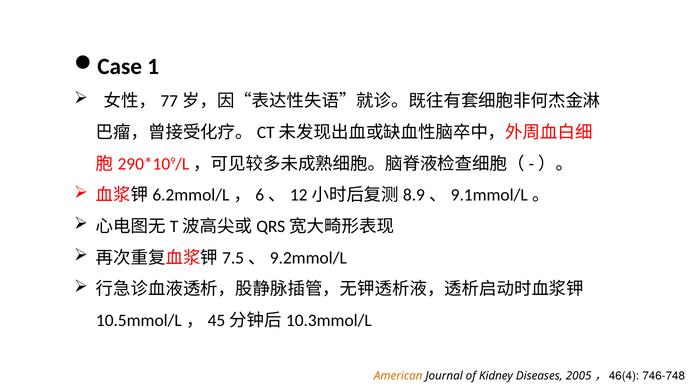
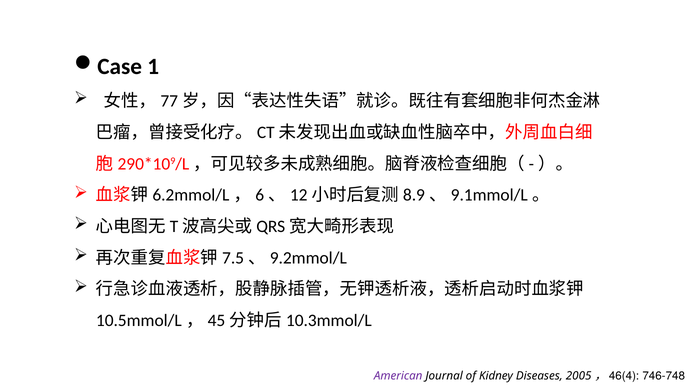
American colour: orange -> purple (398, 376)
